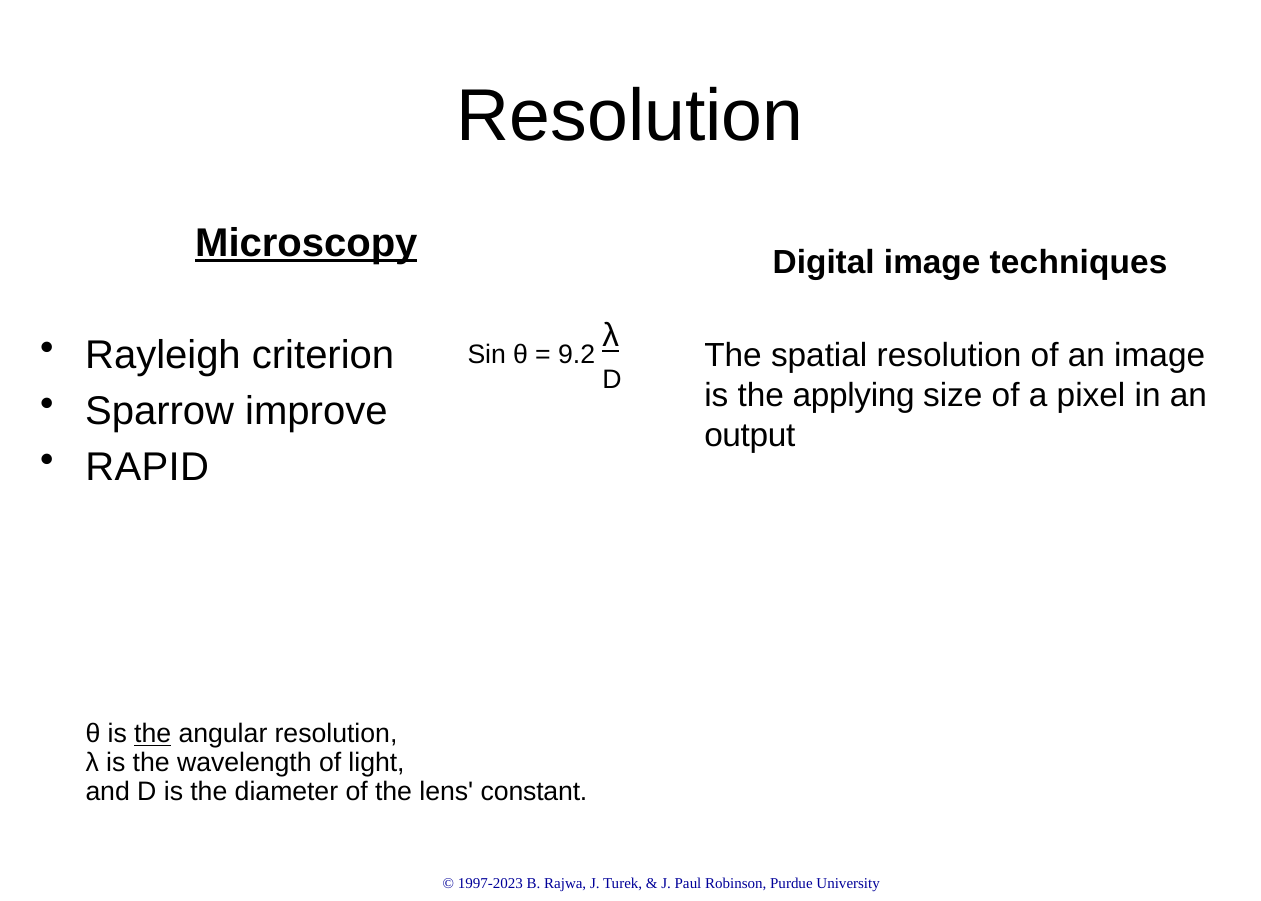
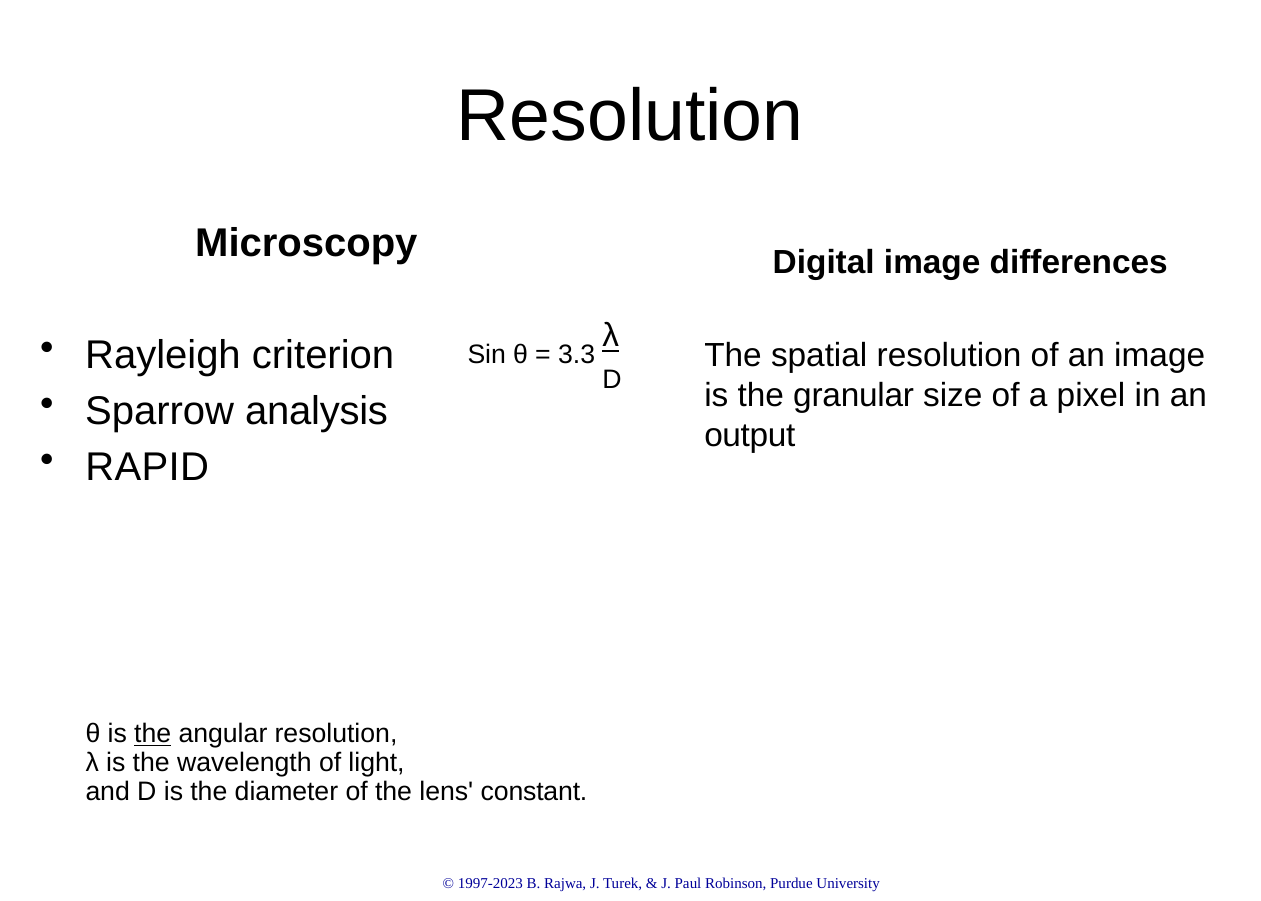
Microscopy underline: present -> none (306, 243)
techniques: techniques -> differences (1079, 262)
9.2: 9.2 -> 3.3 (577, 355)
applying: applying -> granular (854, 396)
improve: improve -> analysis (317, 411)
